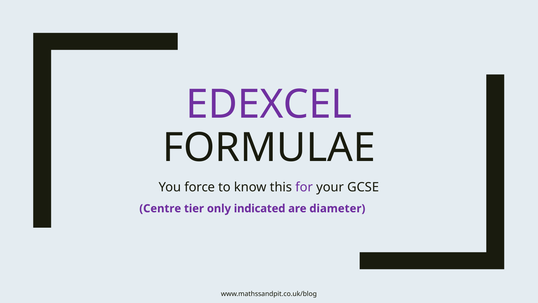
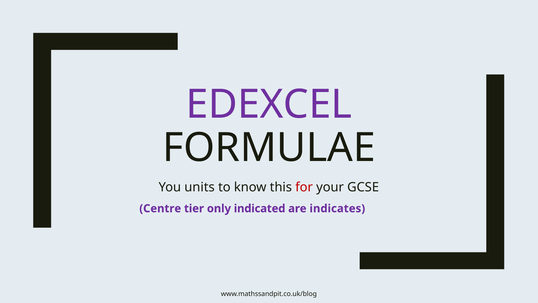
force: force -> units (200, 187)
for colour: purple -> red (304, 187)
diameter: diameter -> indicates (337, 208)
